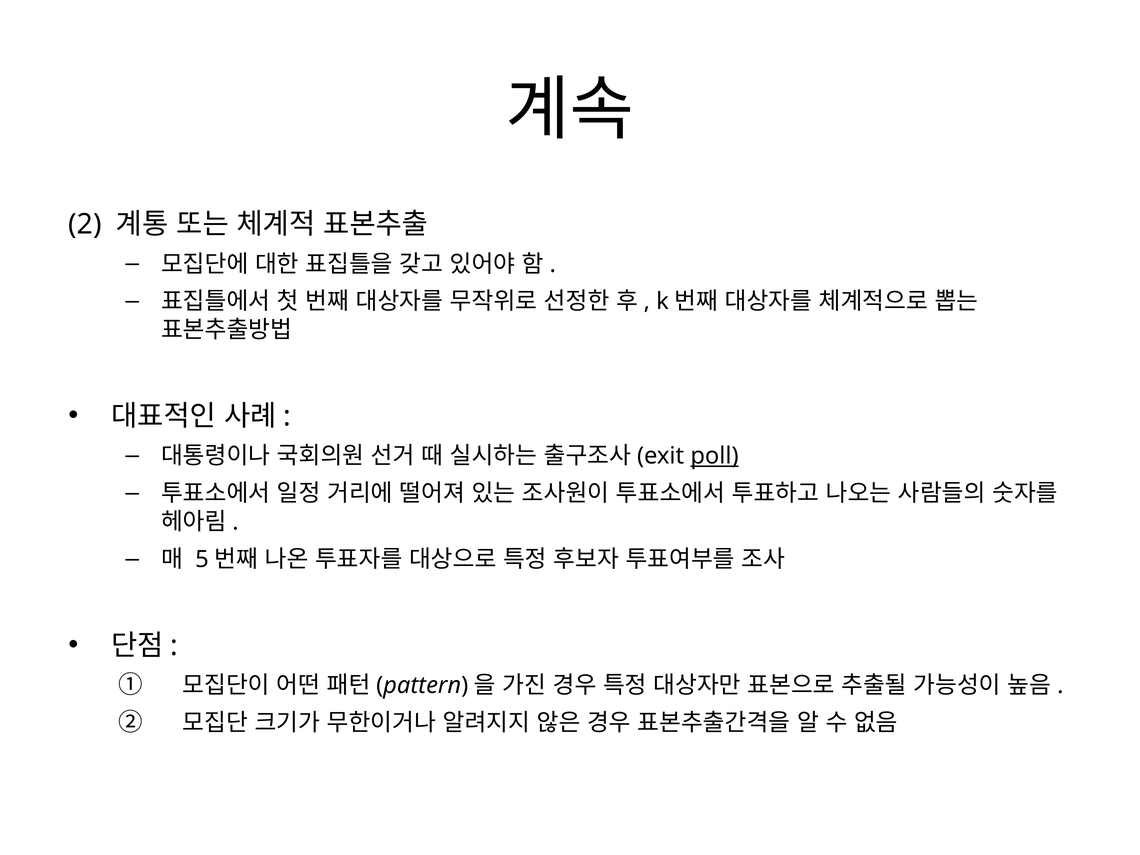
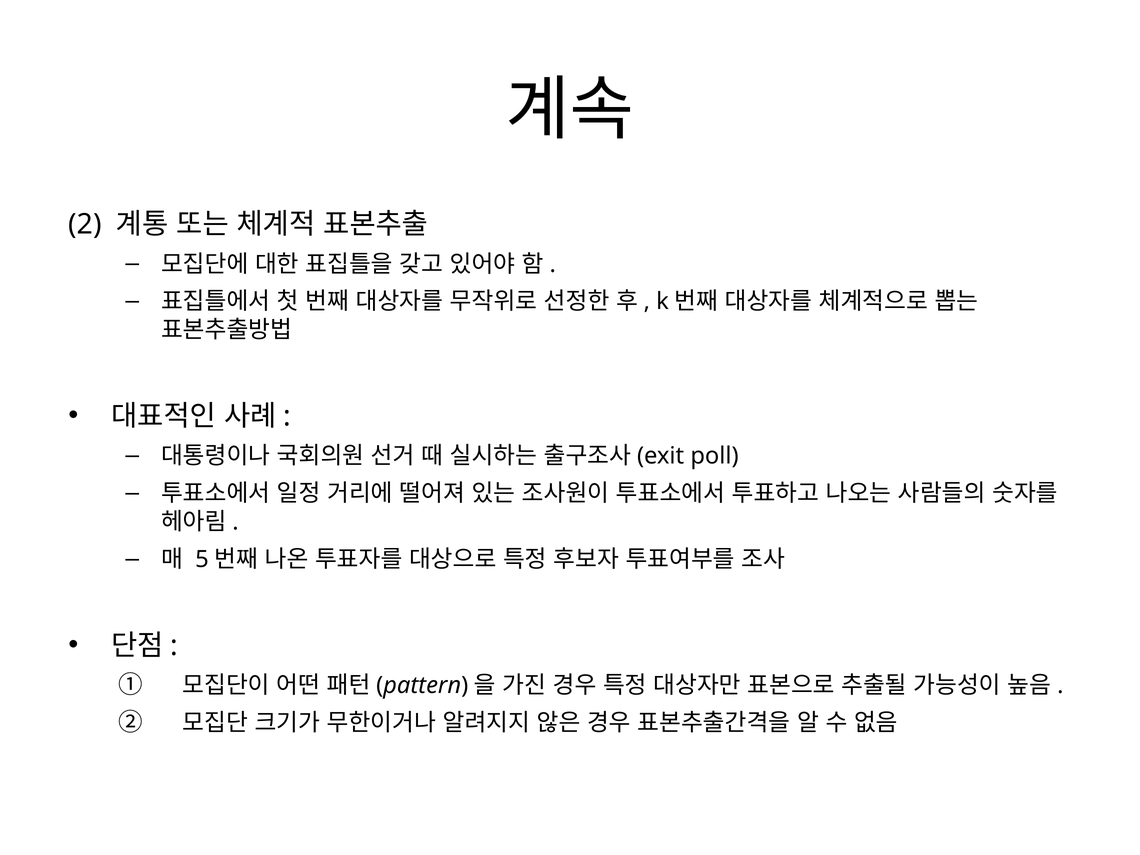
poll underline: present -> none (715, 456)
